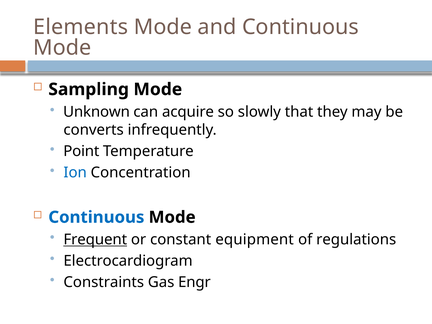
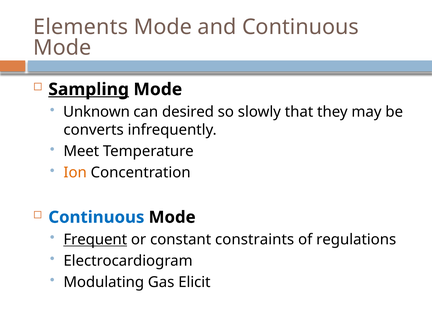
Sampling underline: none -> present (89, 89)
acquire: acquire -> desired (188, 112)
Point: Point -> Meet (81, 151)
Ion colour: blue -> orange (75, 173)
equipment: equipment -> constraints (255, 240)
Constraints: Constraints -> Modulating (104, 282)
Engr: Engr -> Elicit (194, 282)
